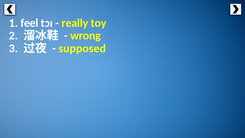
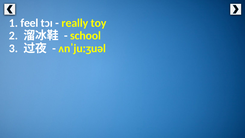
wrong: wrong -> school (86, 36)
supposed: supposed -> ʌnˈjuːʒuəl (82, 48)
